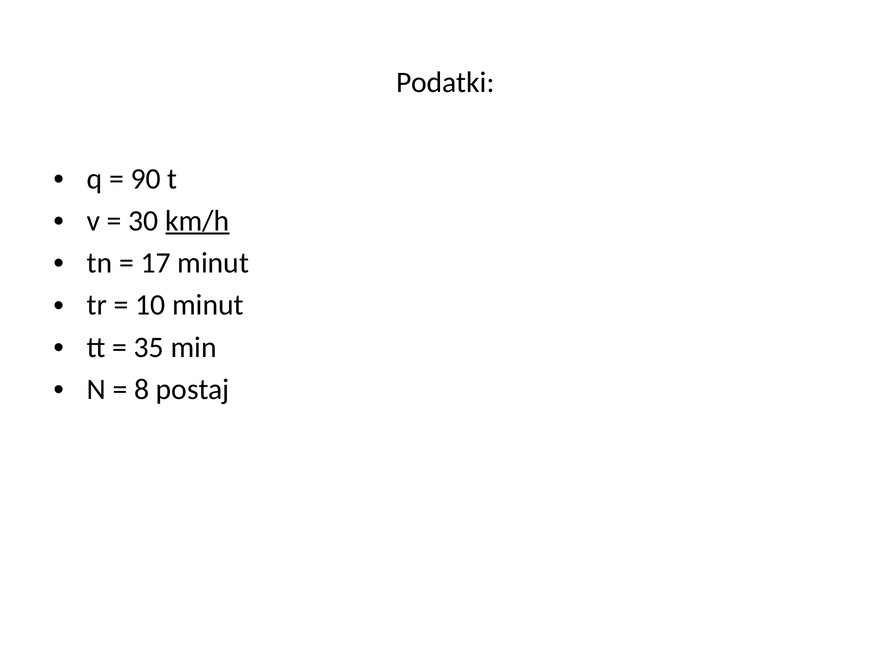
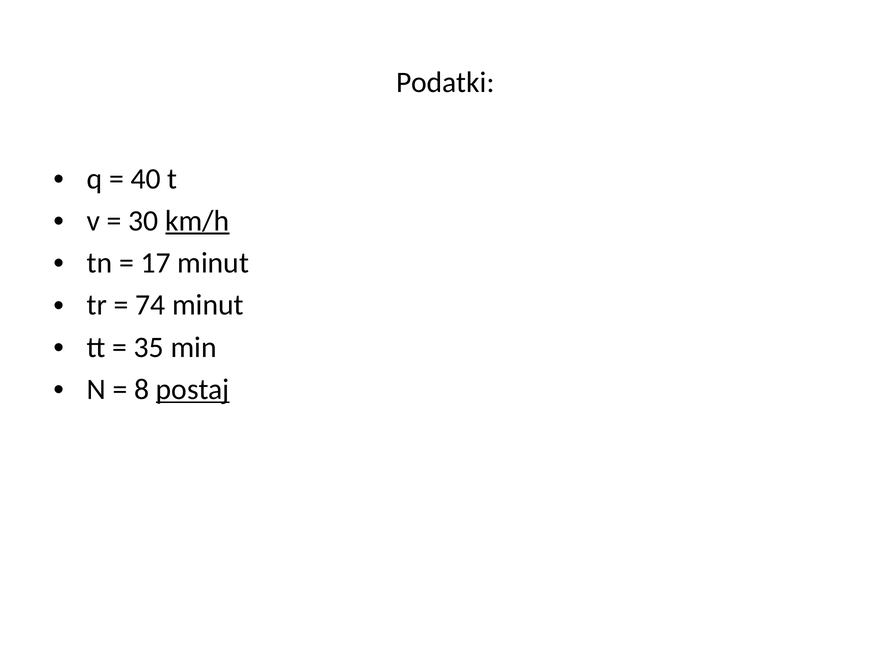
90: 90 -> 40 (146, 179)
10: 10 -> 74 (150, 305)
postaj underline: none -> present (193, 390)
